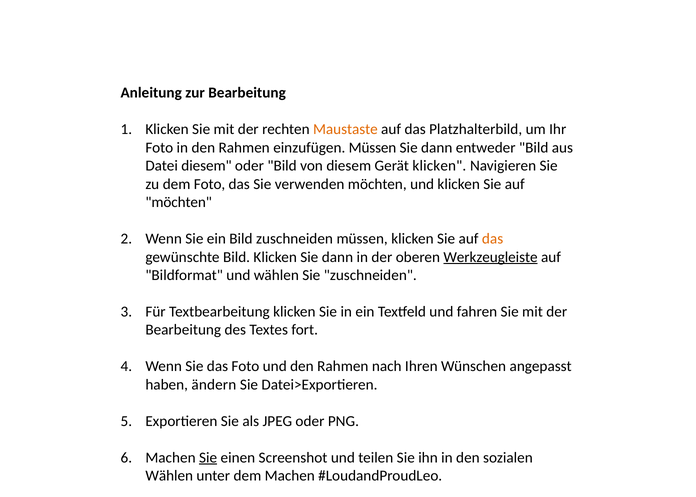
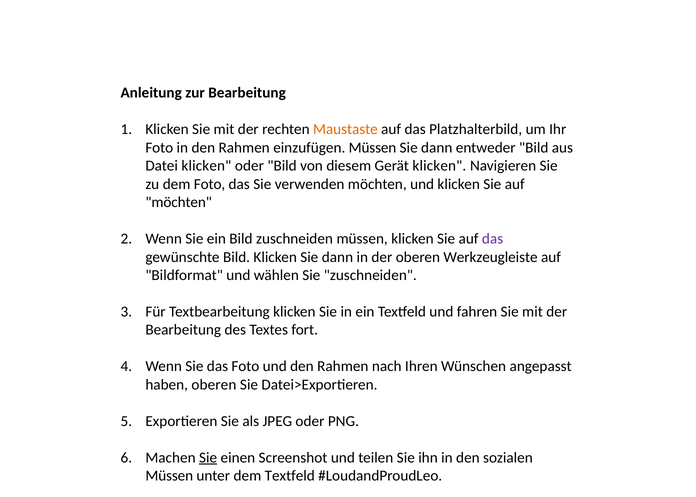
Datei diesem: diesem -> klicken (206, 166)
das colour: orange -> purple (493, 239)
Werkzeugleiste underline: present -> none (491, 257)
haben ändern: ändern -> oberen (214, 385)
Wählen: Wählen -> Müssen (169, 476)
dem Machen: Machen -> Textfeld (290, 476)
